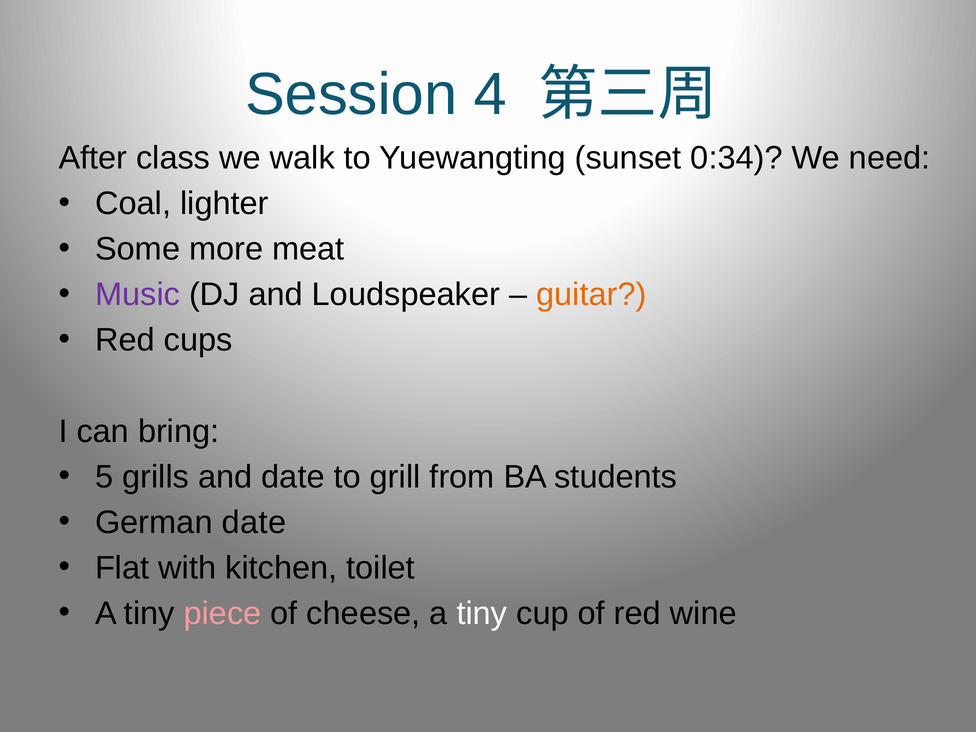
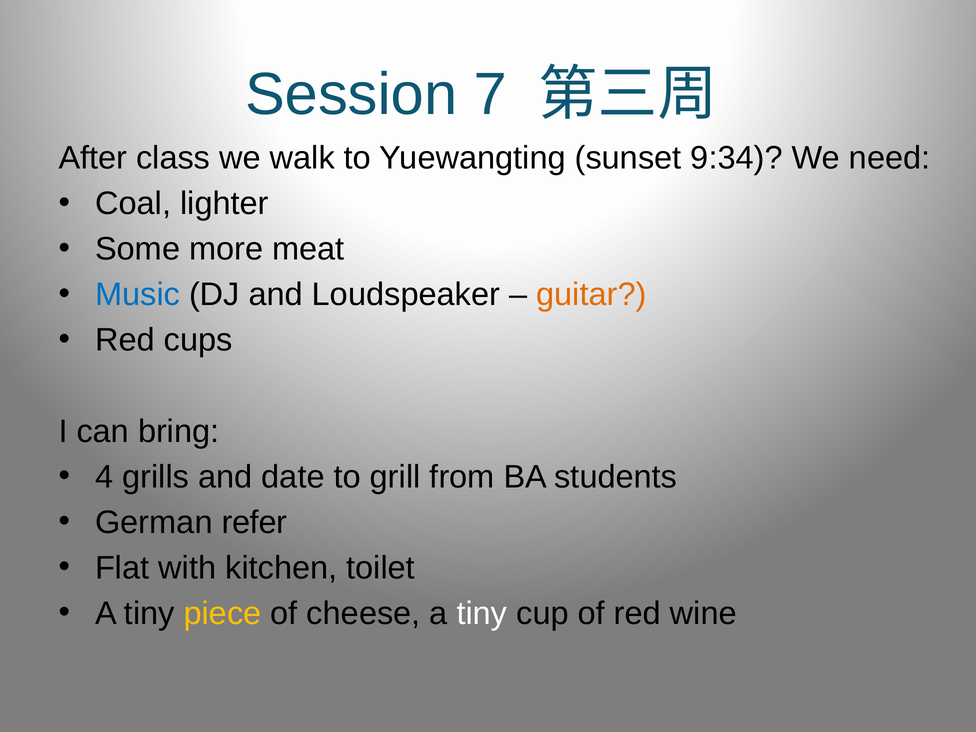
4: 4 -> 7 (490, 94)
0:34: 0:34 -> 9:34 (737, 158)
Music colour: purple -> blue (138, 295)
5: 5 -> 4 (104, 477)
German date: date -> refer (254, 522)
piece colour: pink -> yellow (223, 613)
